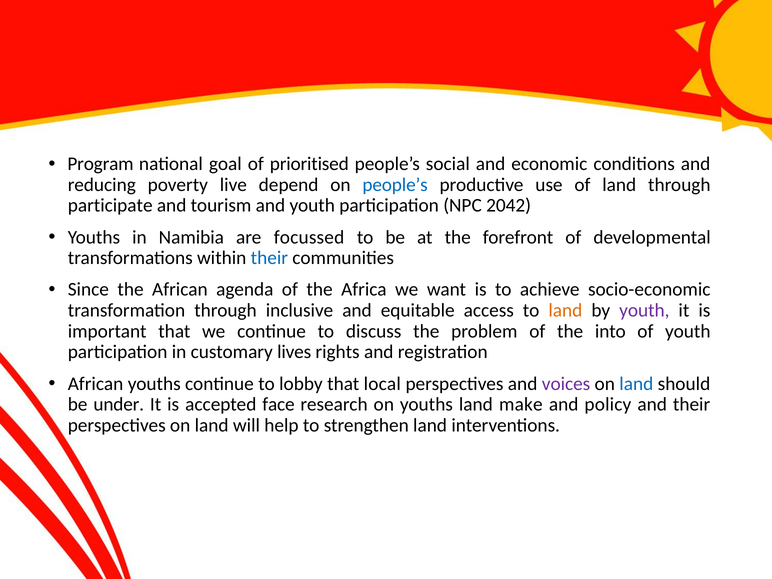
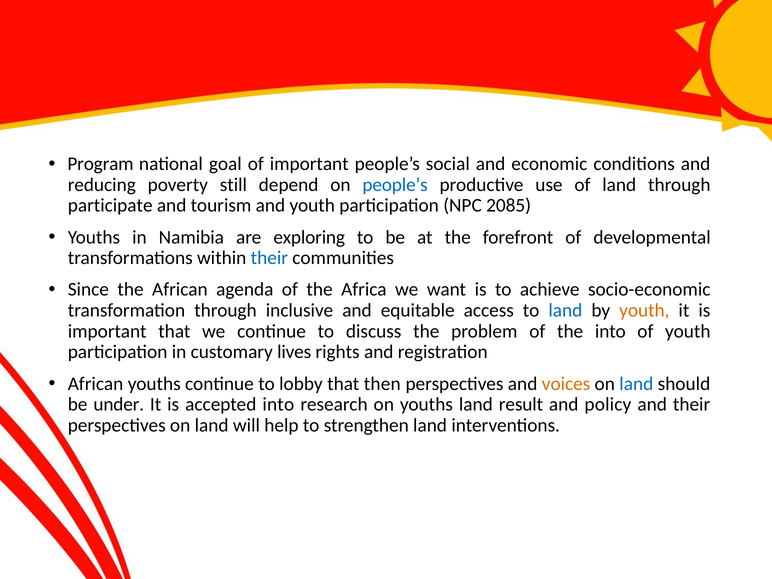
of prioritised: prioritised -> important (309, 164)
live: live -> still (233, 185)
2042: 2042 -> 2085 (509, 206)
focussed: focussed -> exploring (309, 237)
land colour: orange -> blue (565, 310)
youth colour: purple -> orange (644, 310)
local: local -> then (382, 384)
voices colour: purple -> orange (566, 384)
accepted face: face -> into (278, 405)
make: make -> result (521, 405)
